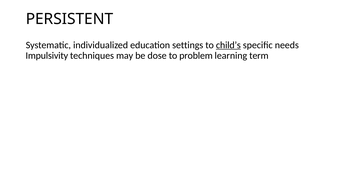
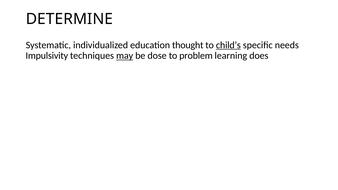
PERSISTENT: PERSISTENT -> DETERMINE (69, 19)
settings: settings -> thought (188, 45)
may underline: none -> present (125, 56)
term: term -> does (259, 56)
